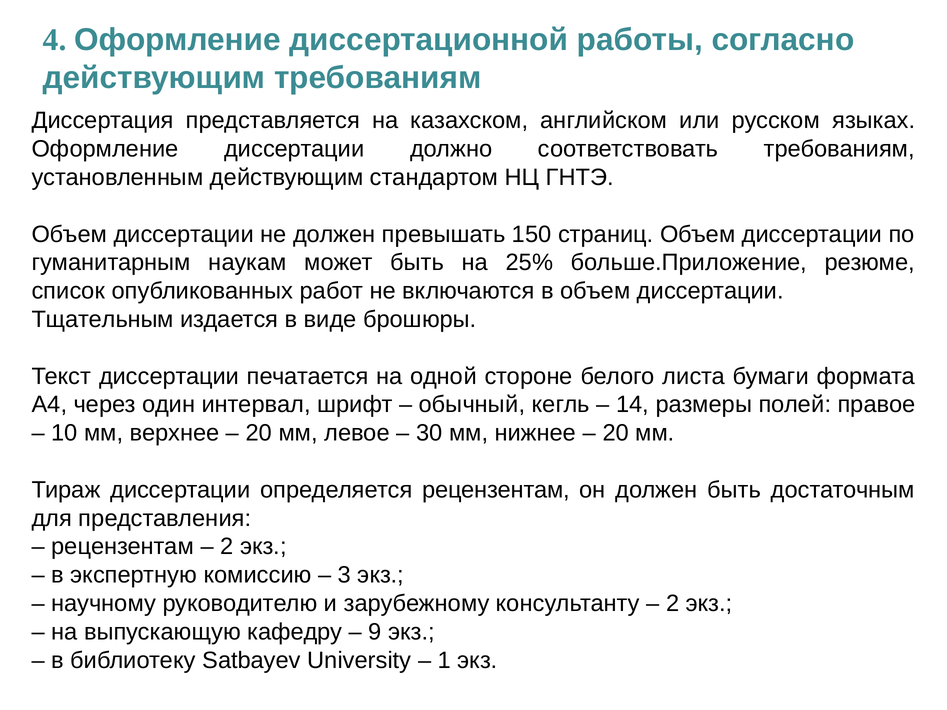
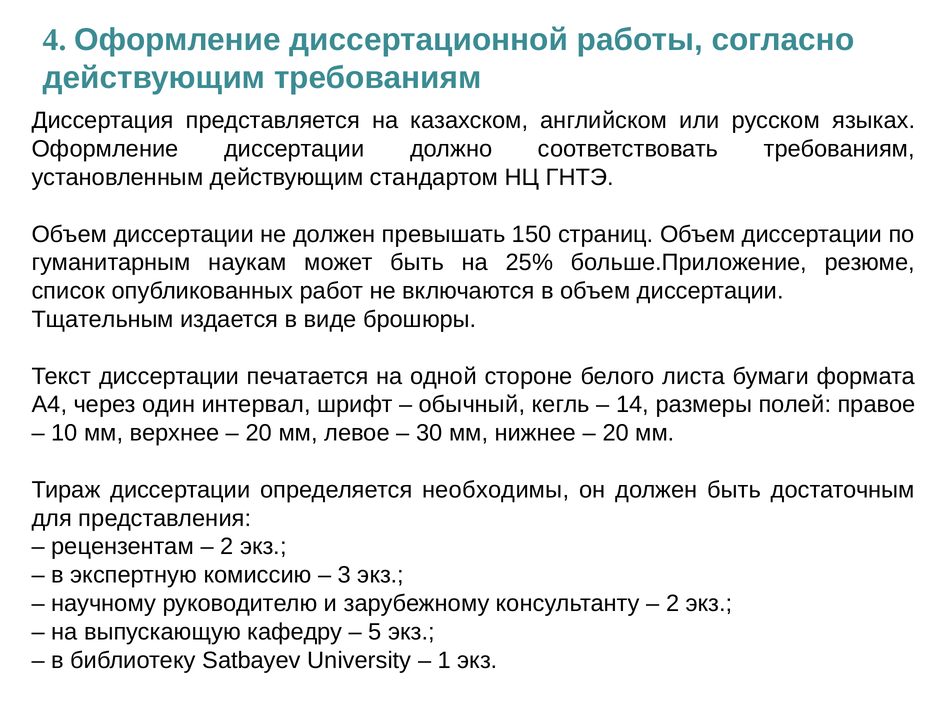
определяется рецензентам: рецензентам -> необходимы (496, 490)
9: 9 -> 5 (375, 632)
